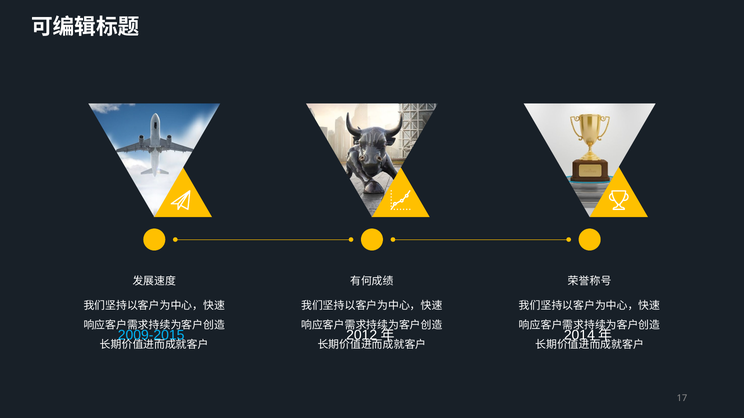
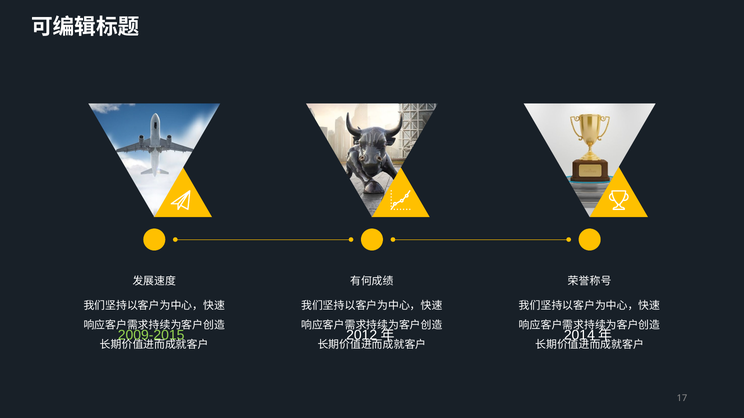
2009-2015 colour: light blue -> light green (151, 335)
